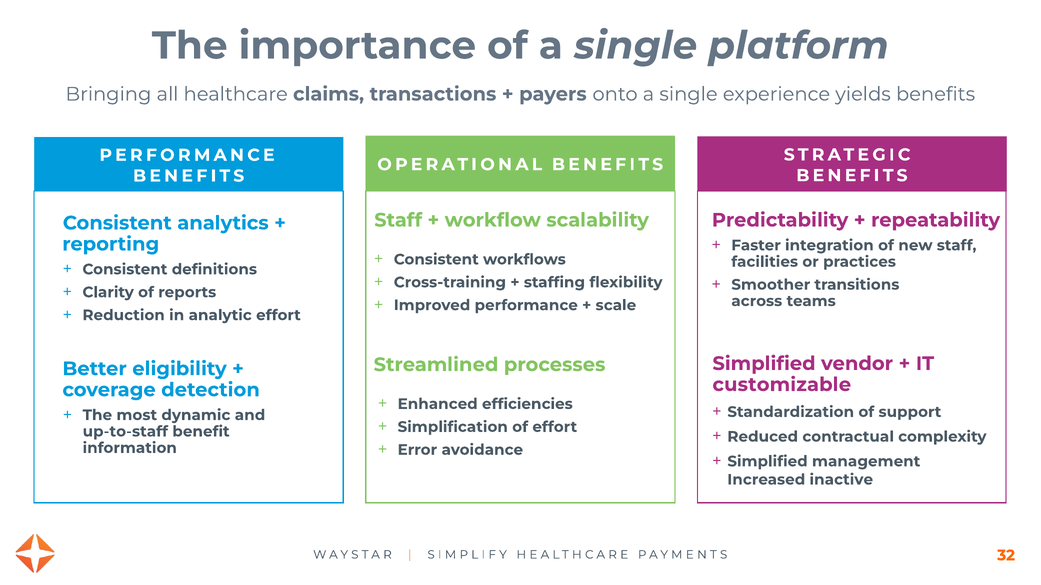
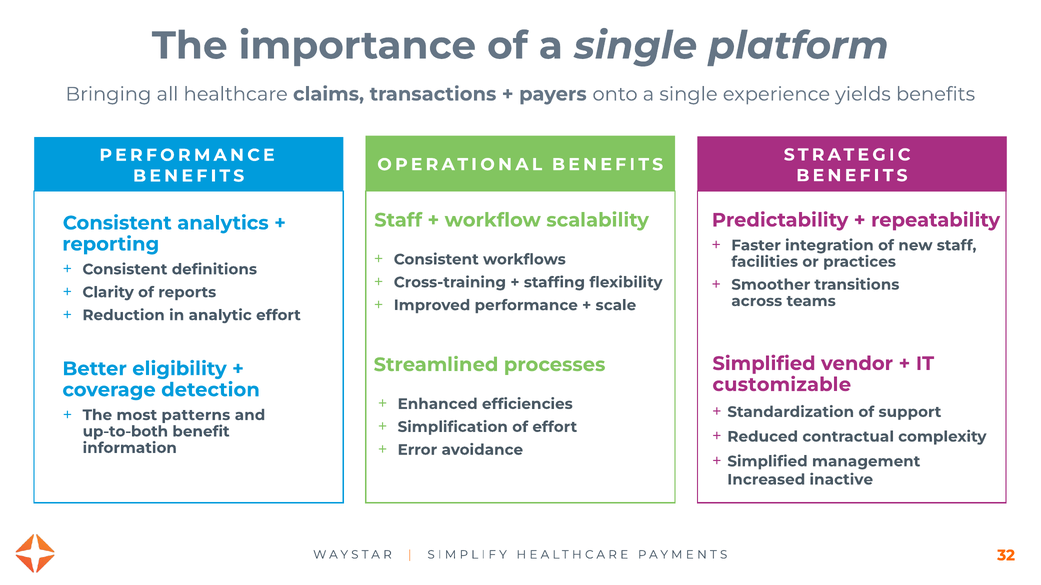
dynamic: dynamic -> patterns (196, 415)
up-to-staff: up-to-staff -> up-to-both (125, 432)
